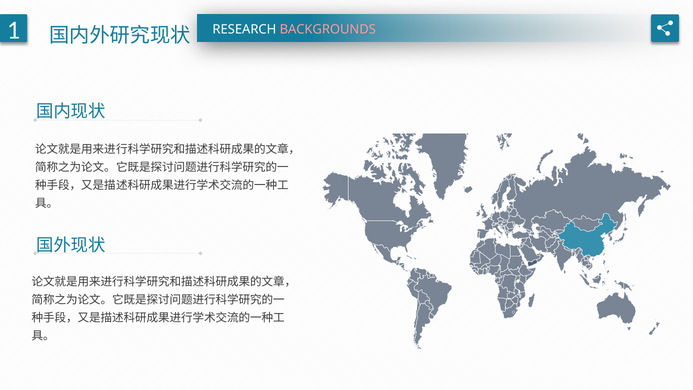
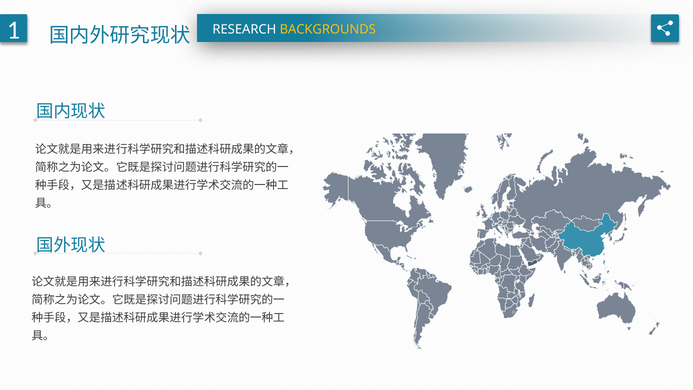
BACKGROUNDS colour: pink -> yellow (328, 30)
